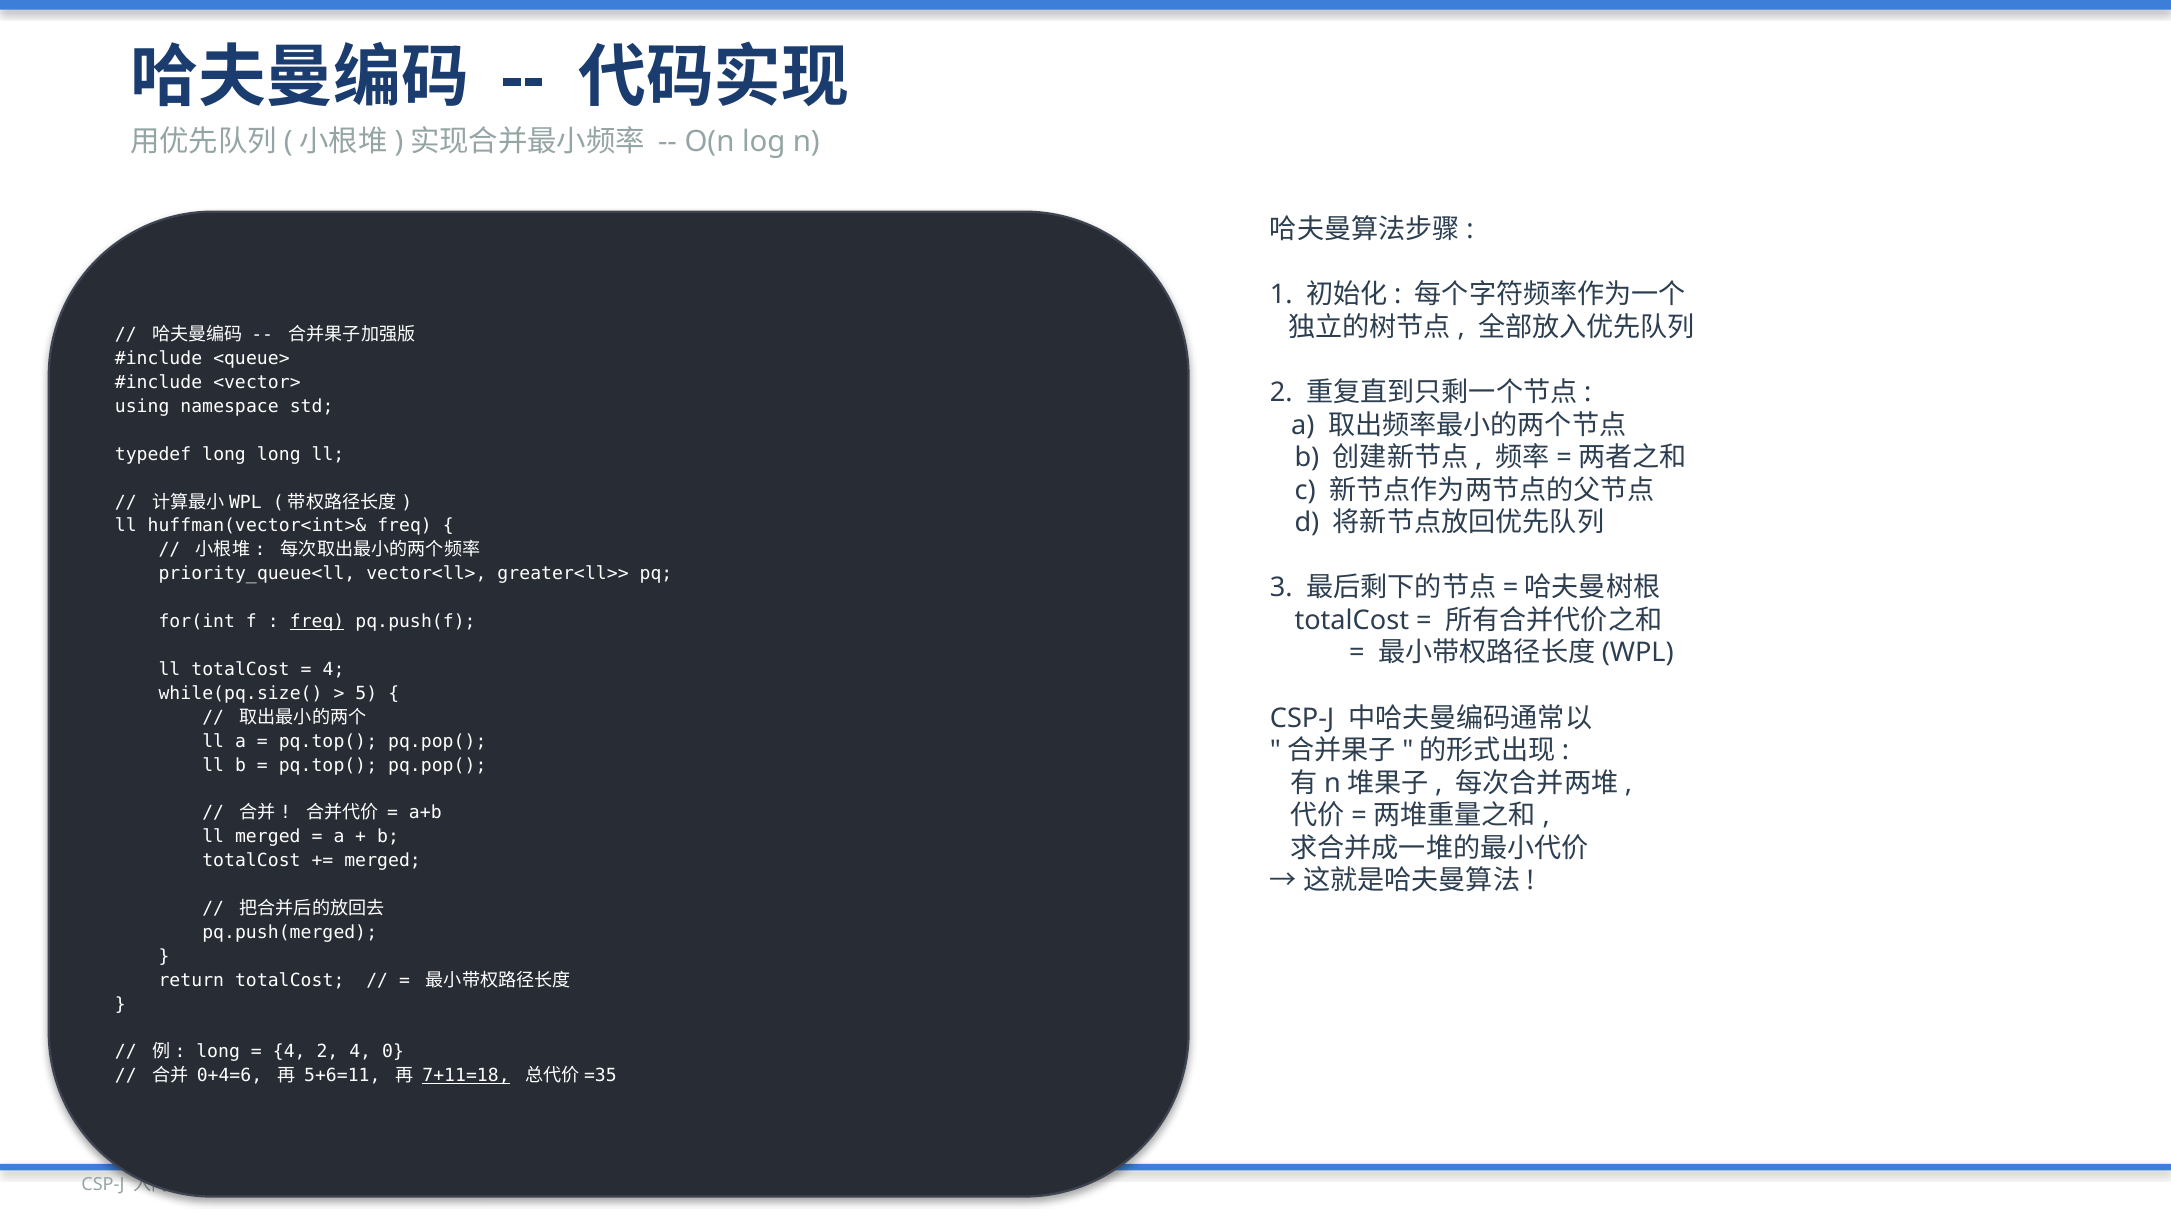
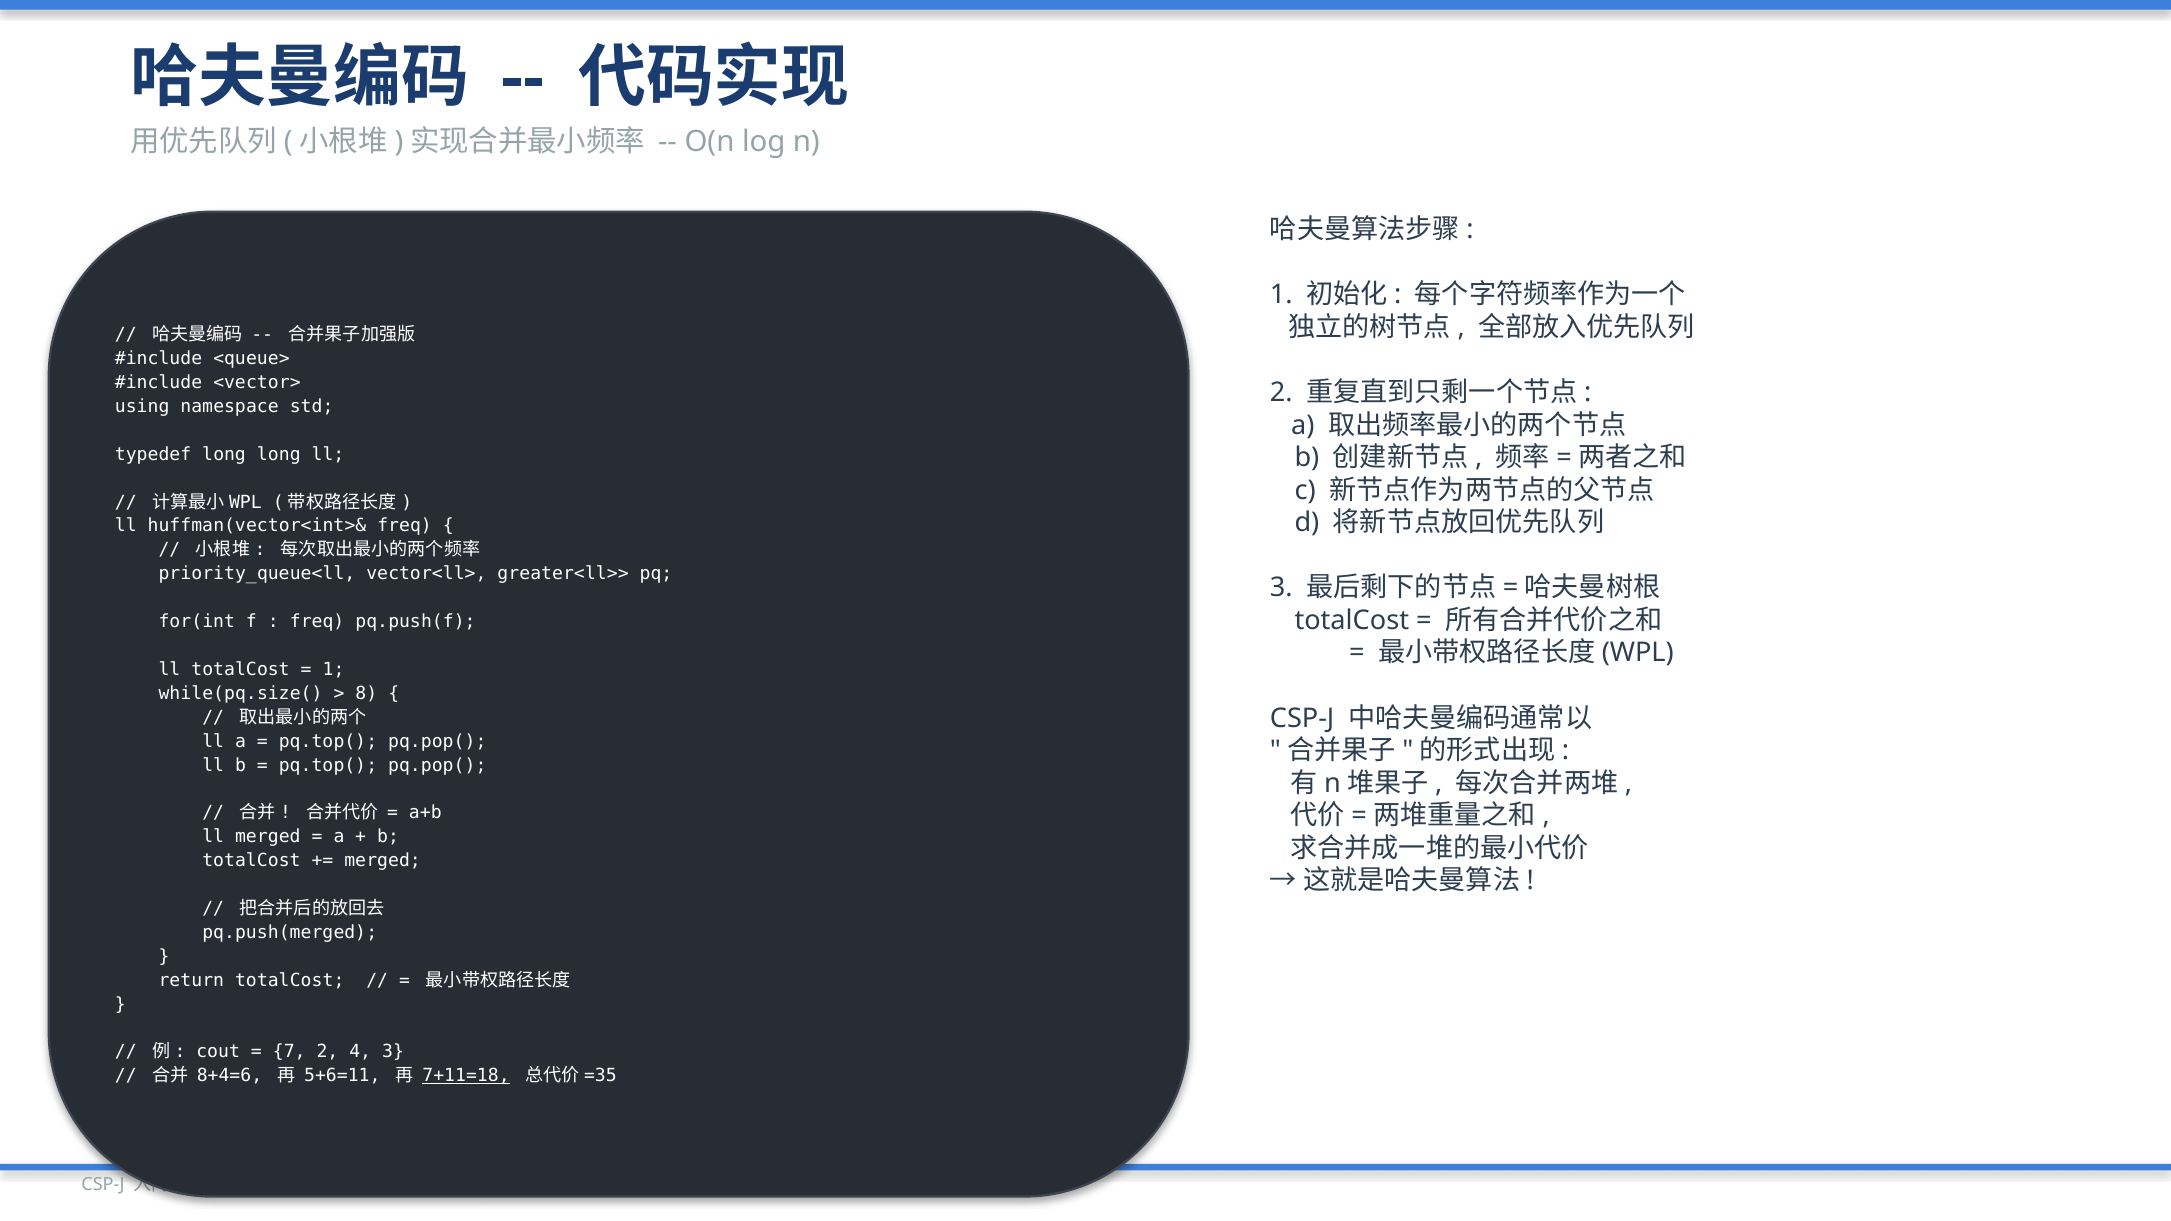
freq underline: present -> none (317, 622)
4: 4 -> 1 (334, 670)
5: 5 -> 8 (366, 693)
long: long -> cout (218, 1052)
4: 4 -> 7 (289, 1052)
4 0: 0 -> 3 (393, 1052)
0+4=6: 0+4=6 -> 8+4=6 (229, 1076)
